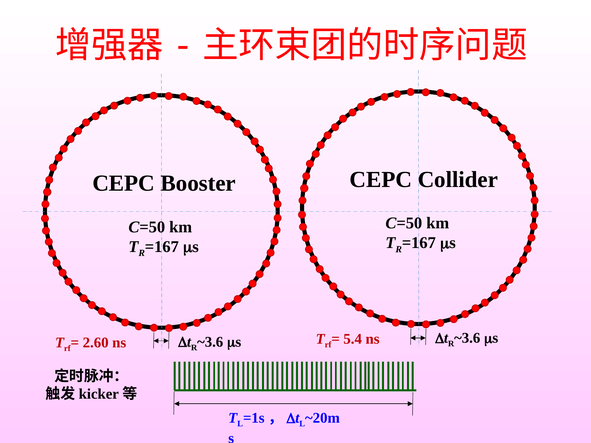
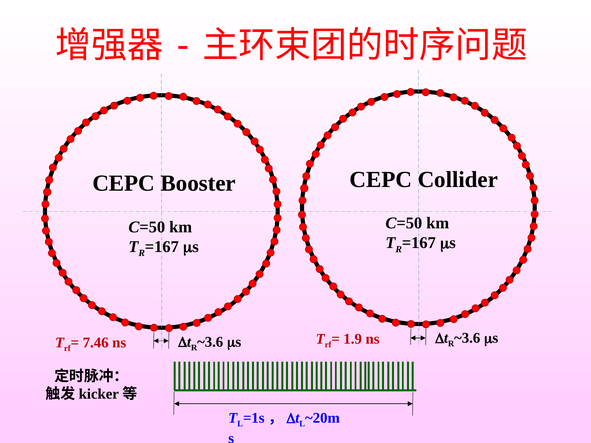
5.4: 5.4 -> 1.9 (353, 339)
2.60: 2.60 -> 7.46 (96, 343)
